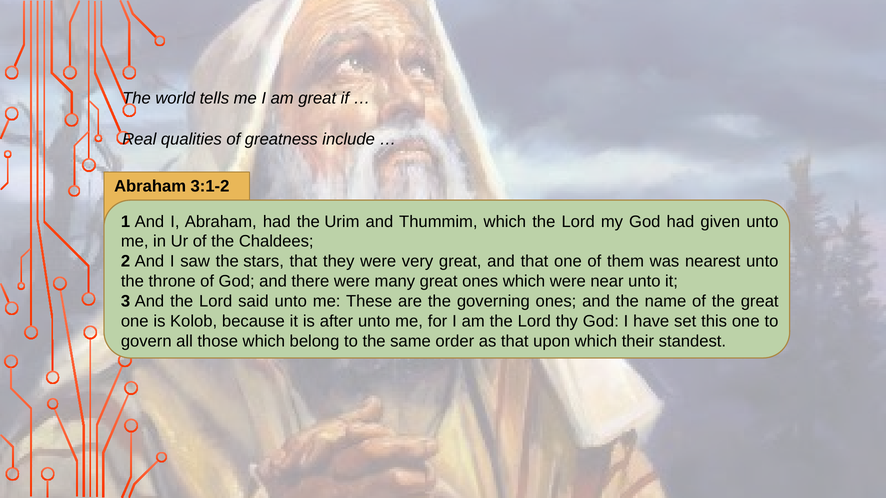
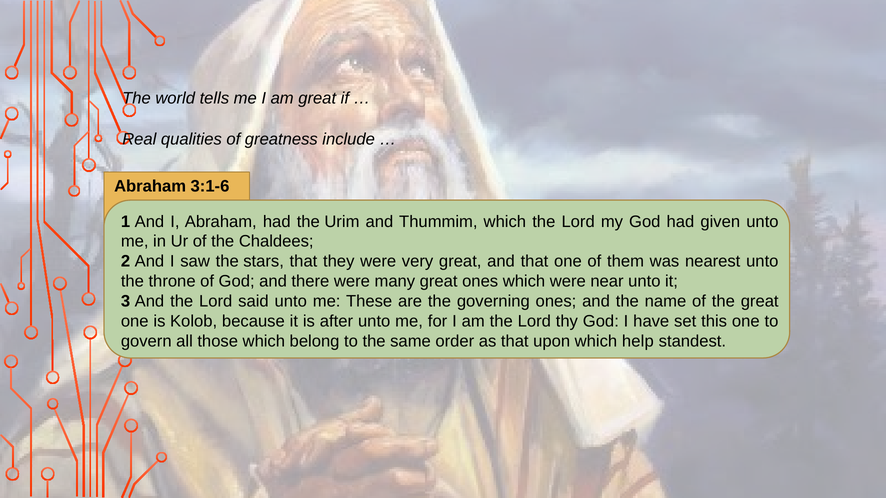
3:1-2: 3:1-2 -> 3:1-6 (210, 186)
their: their -> help (638, 341)
